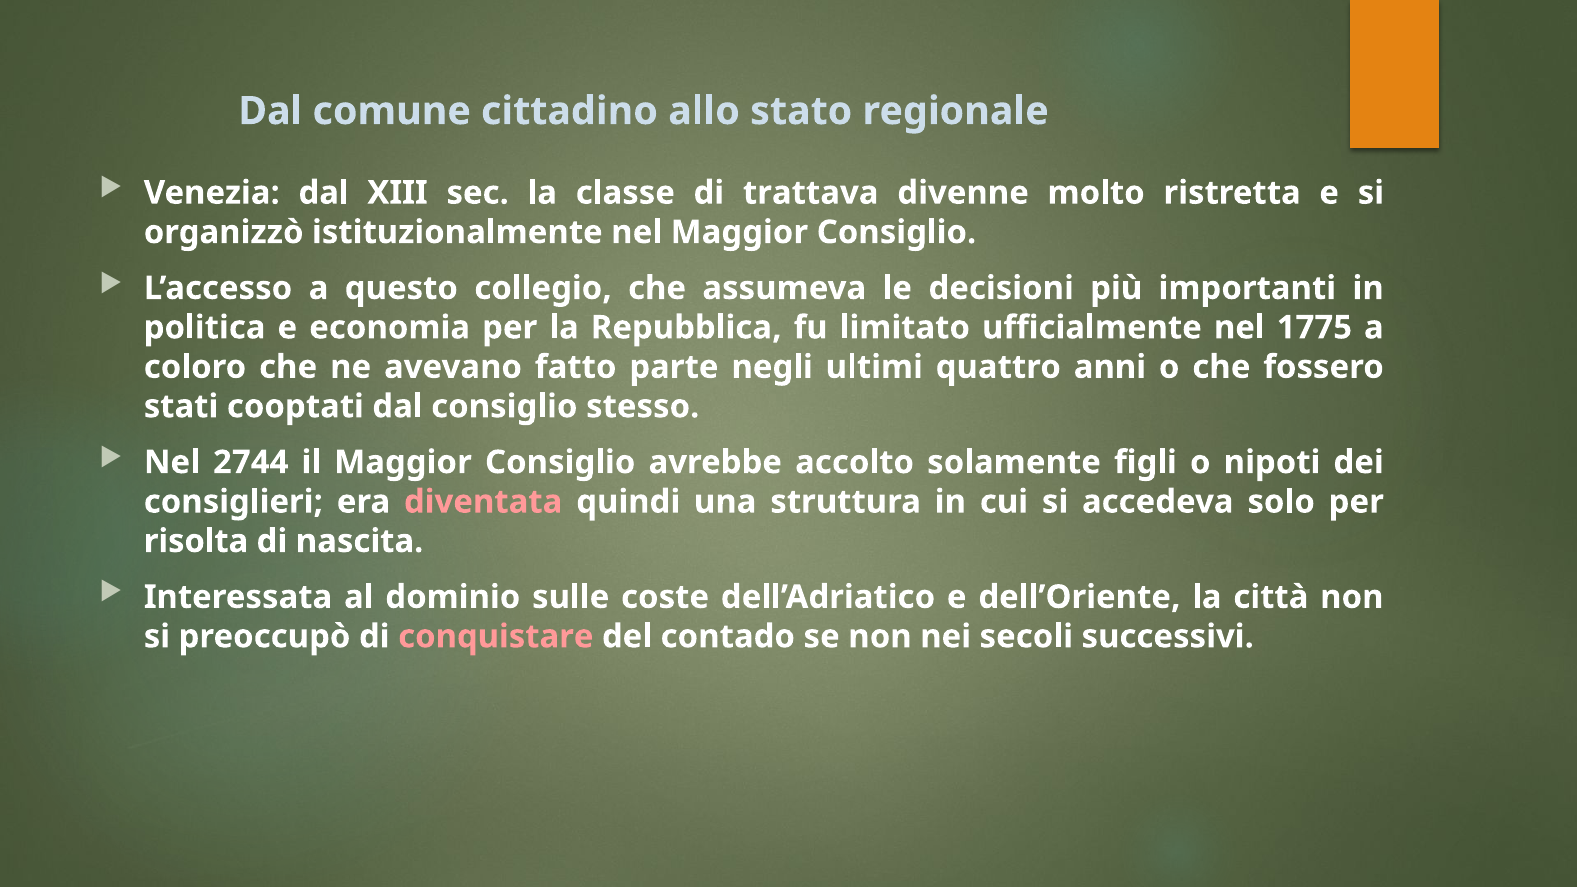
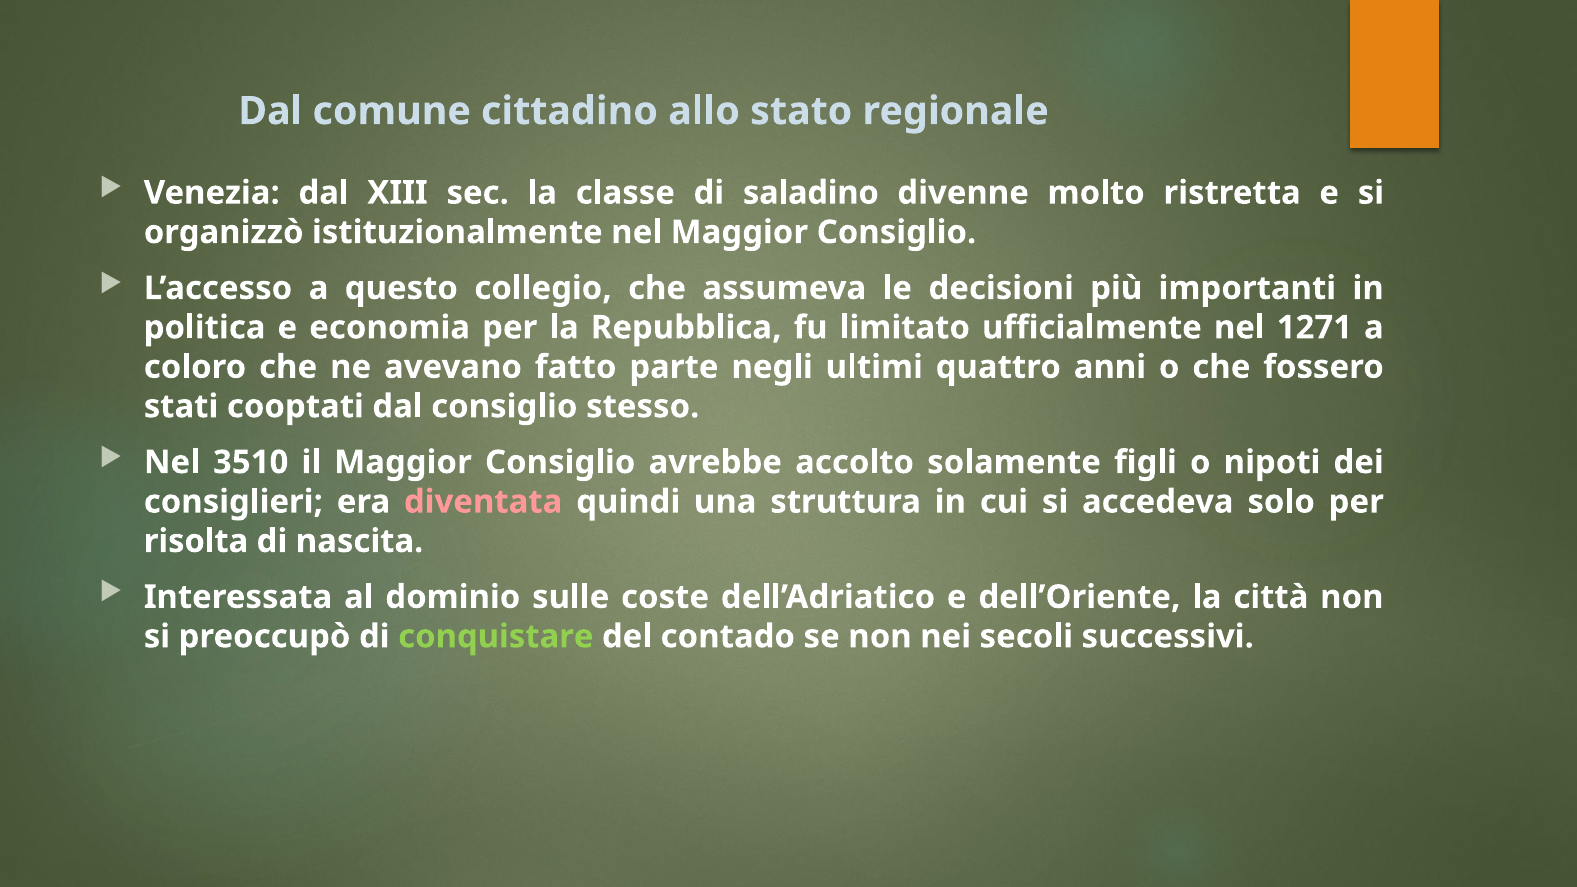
trattava: trattava -> saladino (811, 193)
1775: 1775 -> 1271 (1314, 328)
2744: 2744 -> 3510 (251, 462)
conquistare colour: pink -> light green (496, 637)
